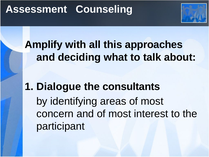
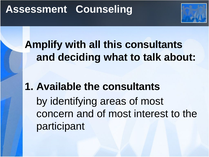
this approaches: approaches -> consultants (154, 45)
Dialogue: Dialogue -> Available (59, 86)
